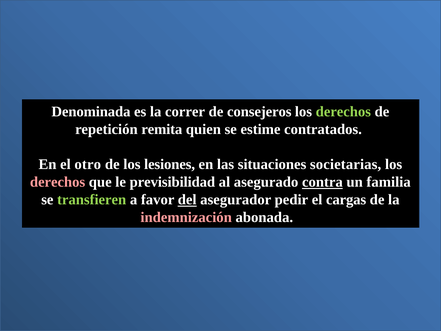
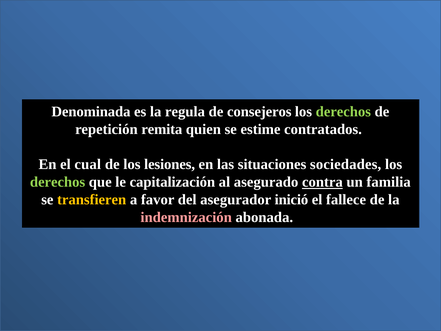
correr: correr -> regula (185, 111)
otro: otro -> cual (88, 164)
societarias: societarias -> sociedades (346, 164)
derechos colour: pink -> light green (58, 182)
previsibilidad: previsibilidad -> capitalización (172, 182)
transfieren colour: light green -> yellow (92, 200)
del underline: present -> none (187, 200)
pedir: pedir -> inició (291, 200)
cargas: cargas -> fallece (346, 200)
